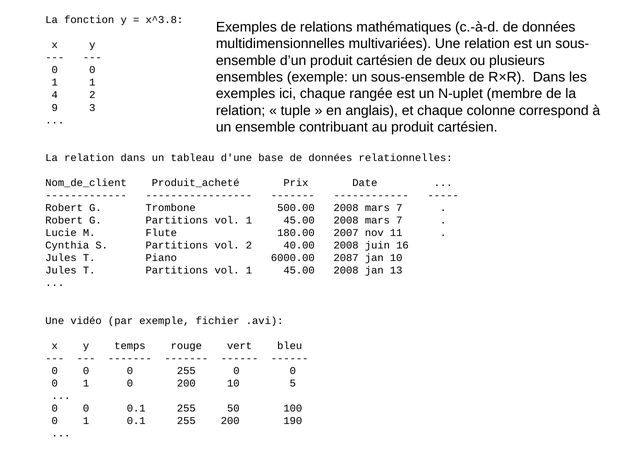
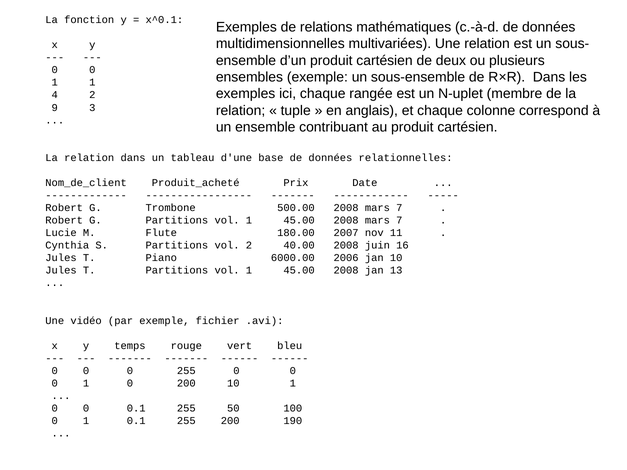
x^3.8: x^3.8 -> x^0.1 (164, 20)
2087: 2087 -> 2006 (346, 258)
10 5: 5 -> 1 (293, 384)
